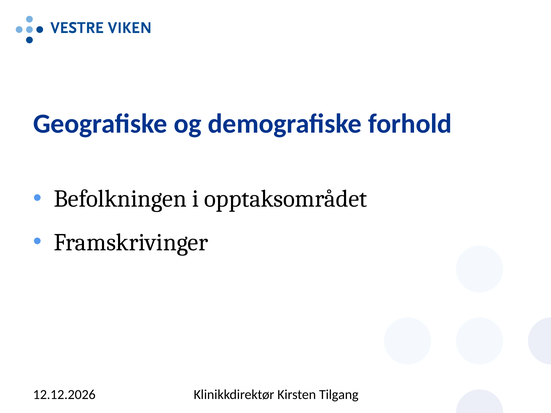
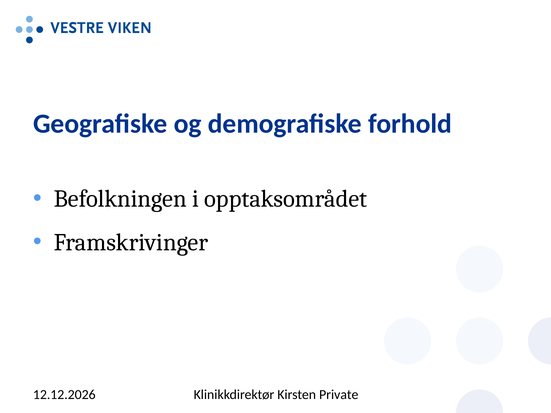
Tilgang: Tilgang -> Private (339, 395)
